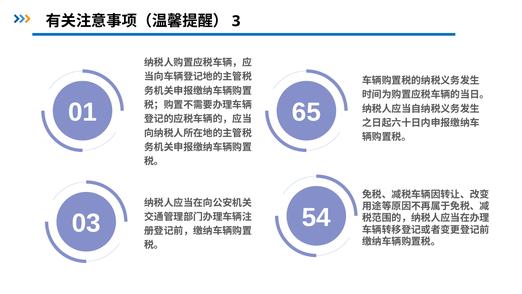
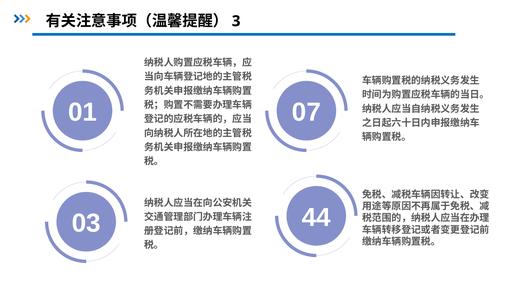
65: 65 -> 07 (306, 112)
54: 54 -> 44 (316, 217)
